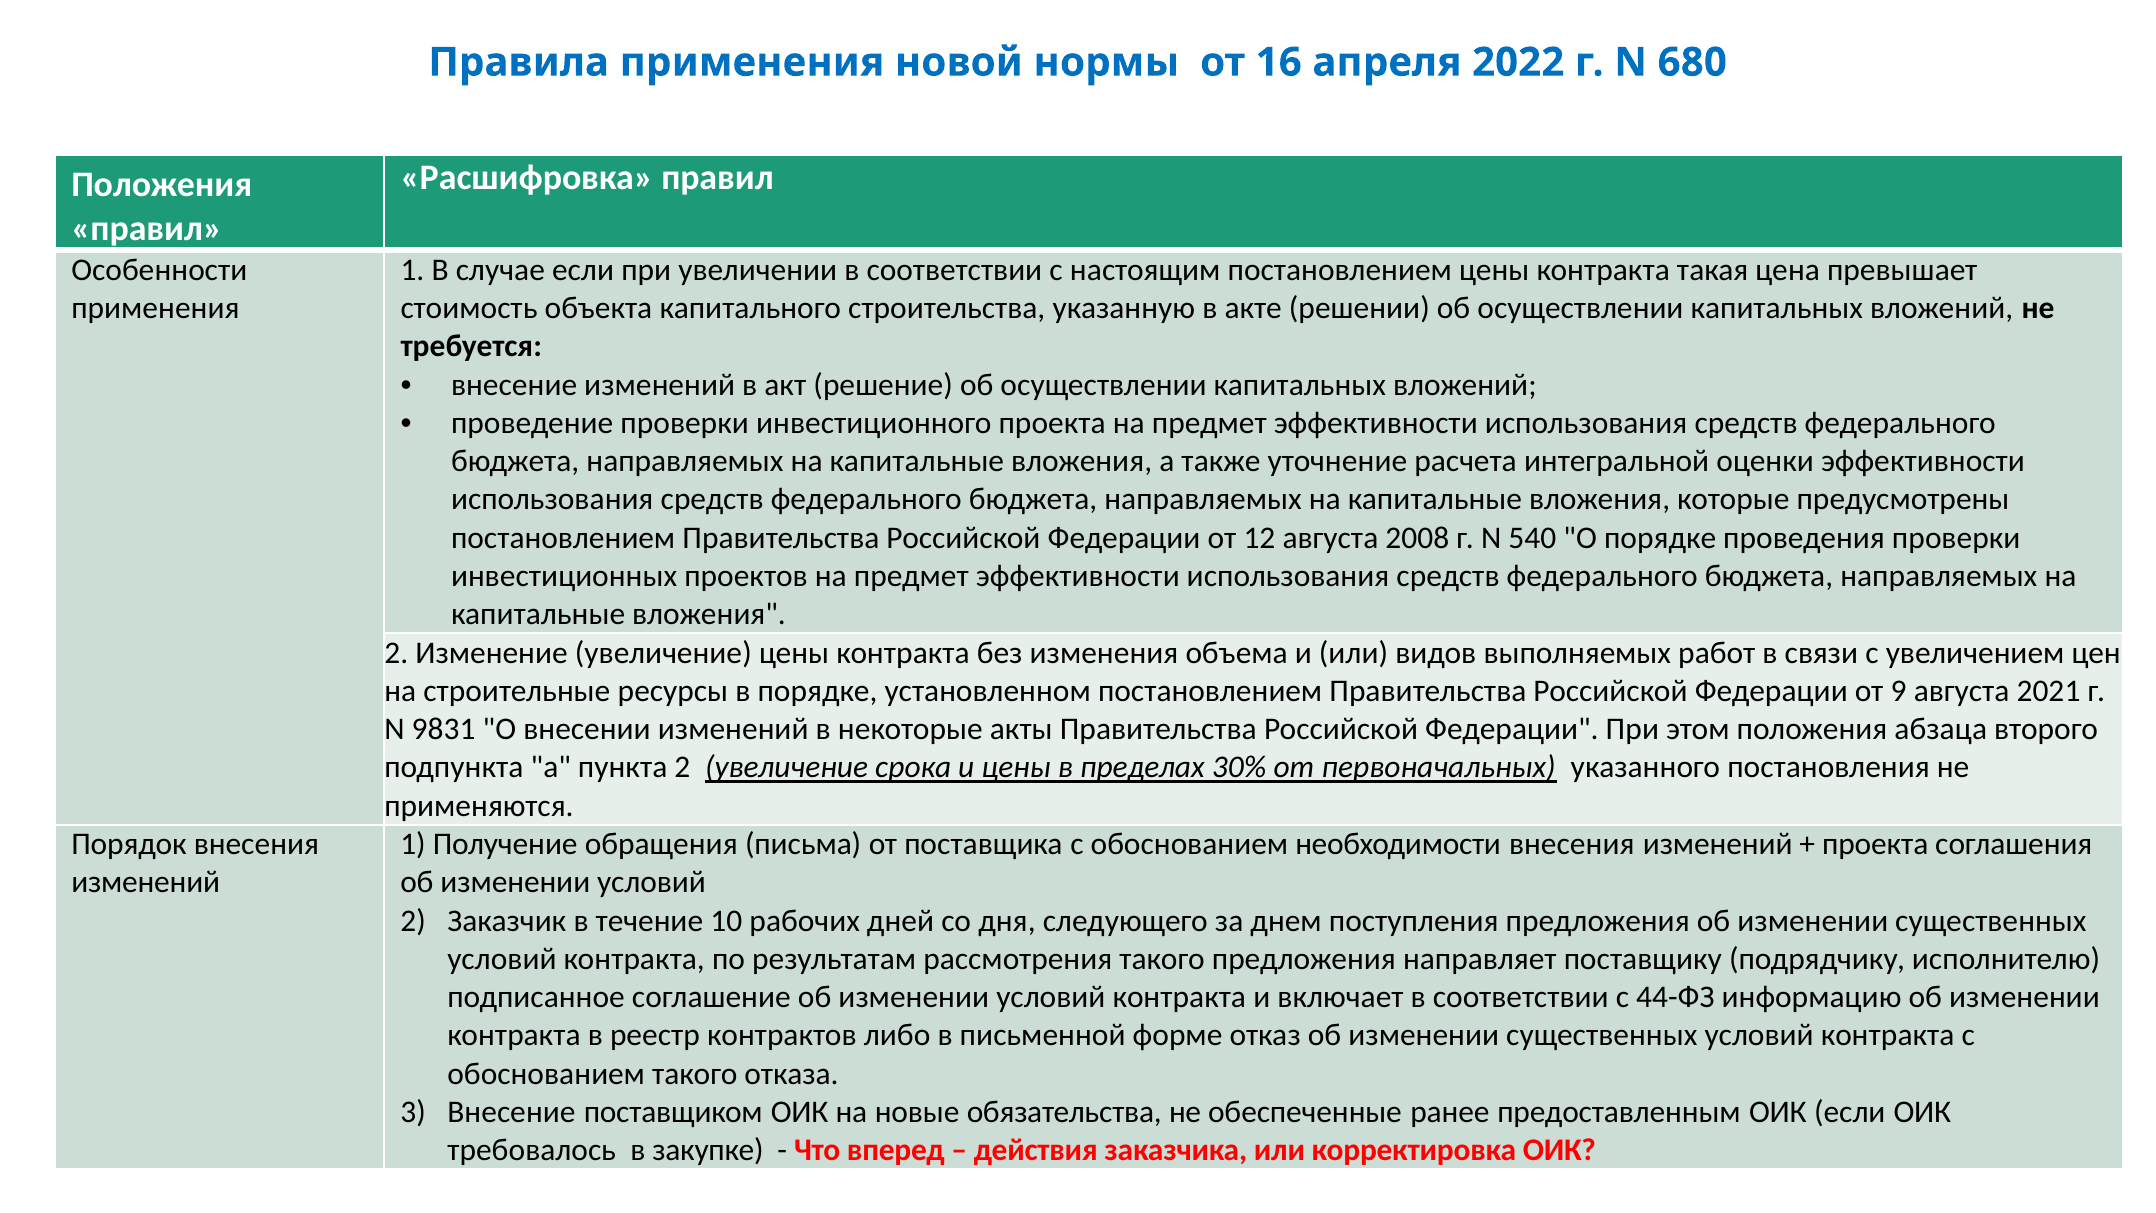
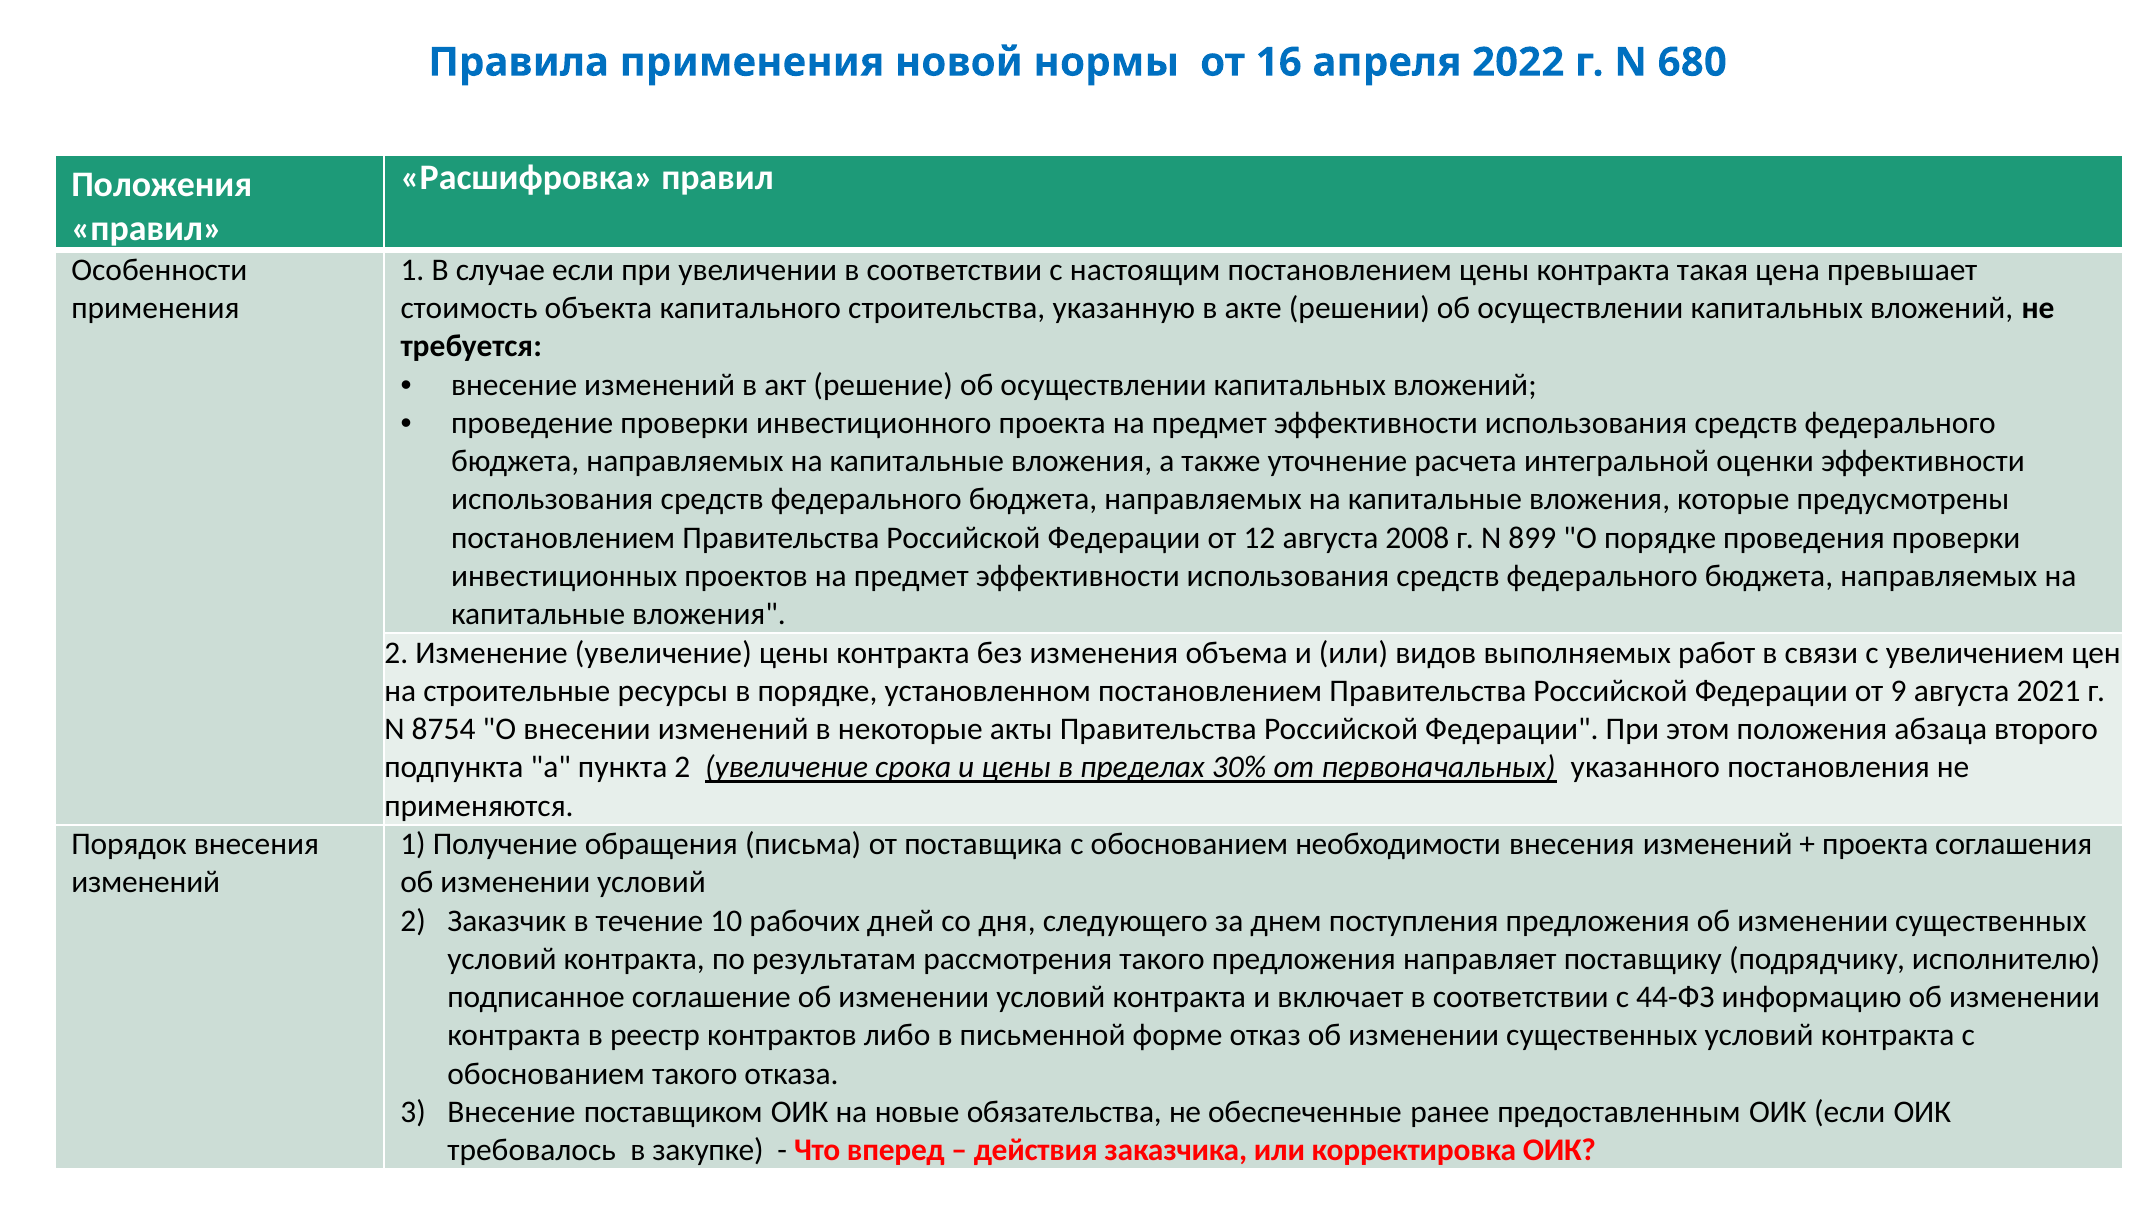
540: 540 -> 899 (1532, 538)
9831: 9831 -> 8754 (444, 729)
